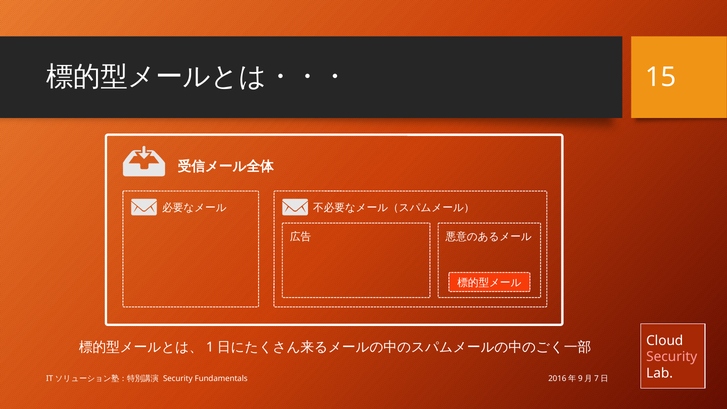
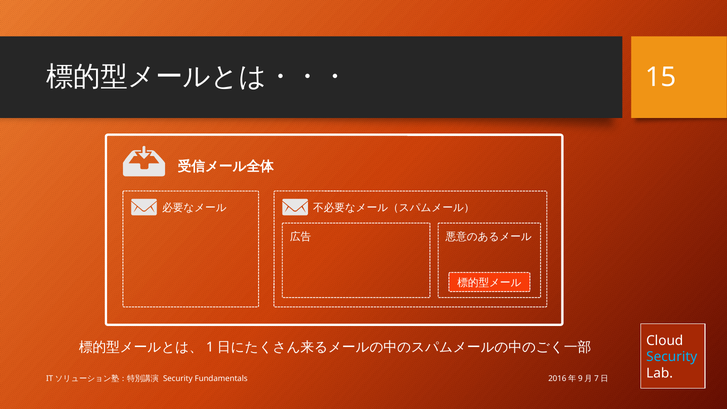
Security colour: pink -> light blue (672, 357)
